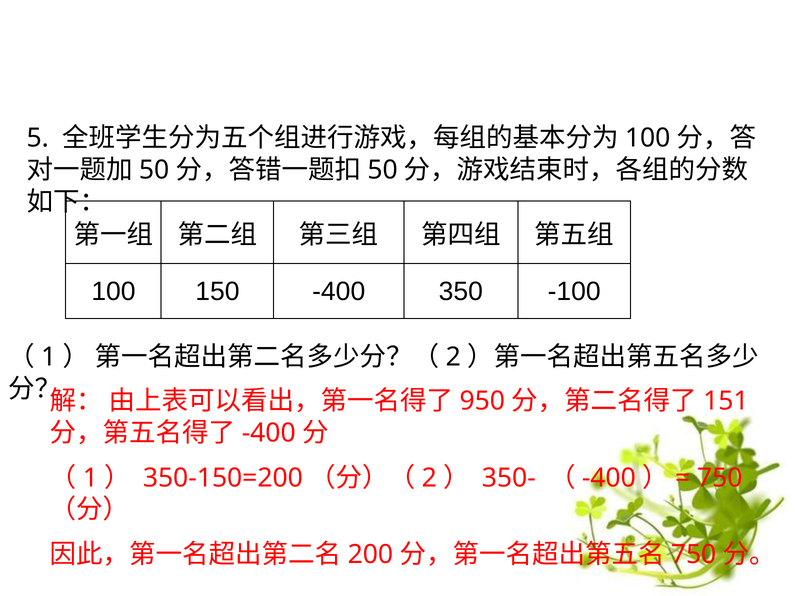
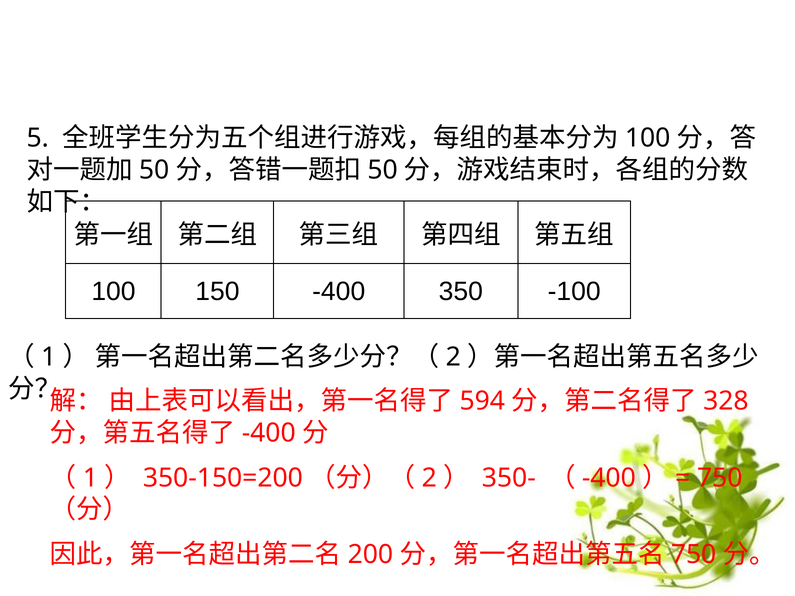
950: 950 -> 594 (482, 401)
151: 151 -> 328 (726, 401)
